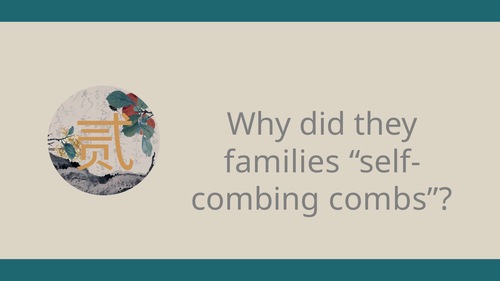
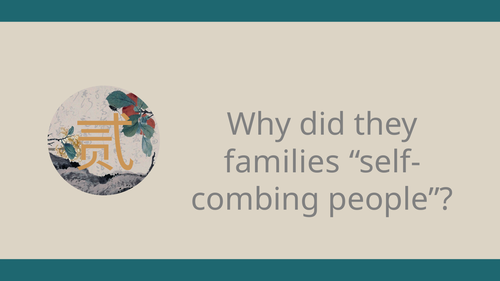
combs: combs -> people (391, 200)
